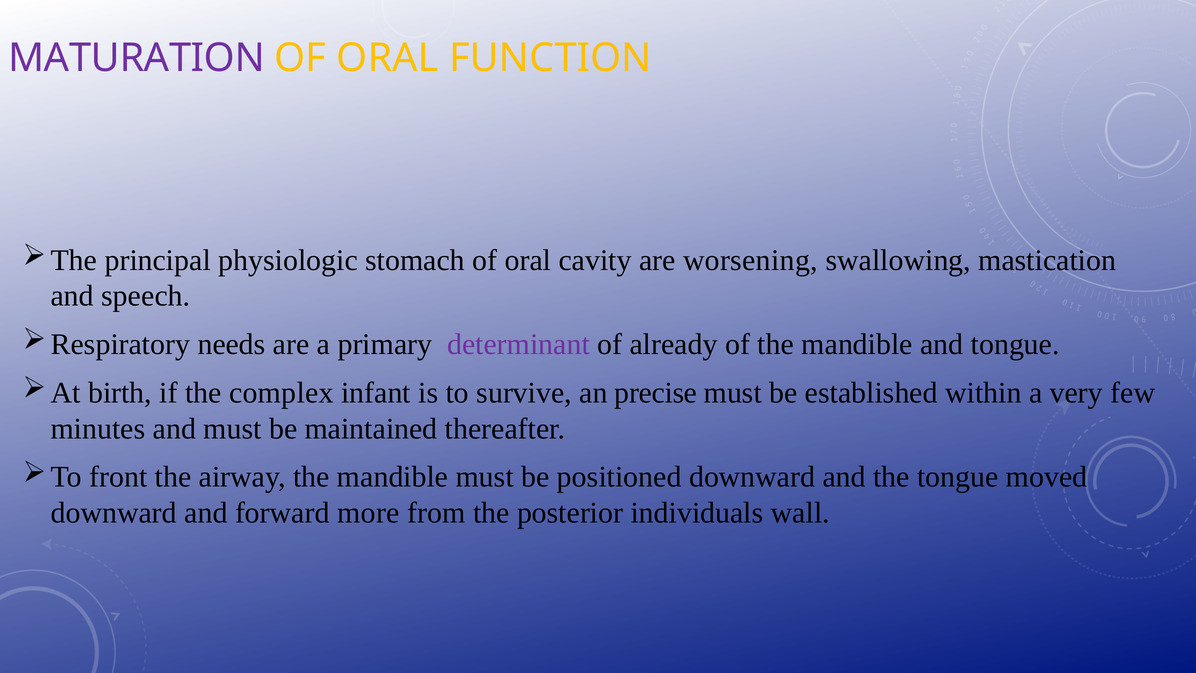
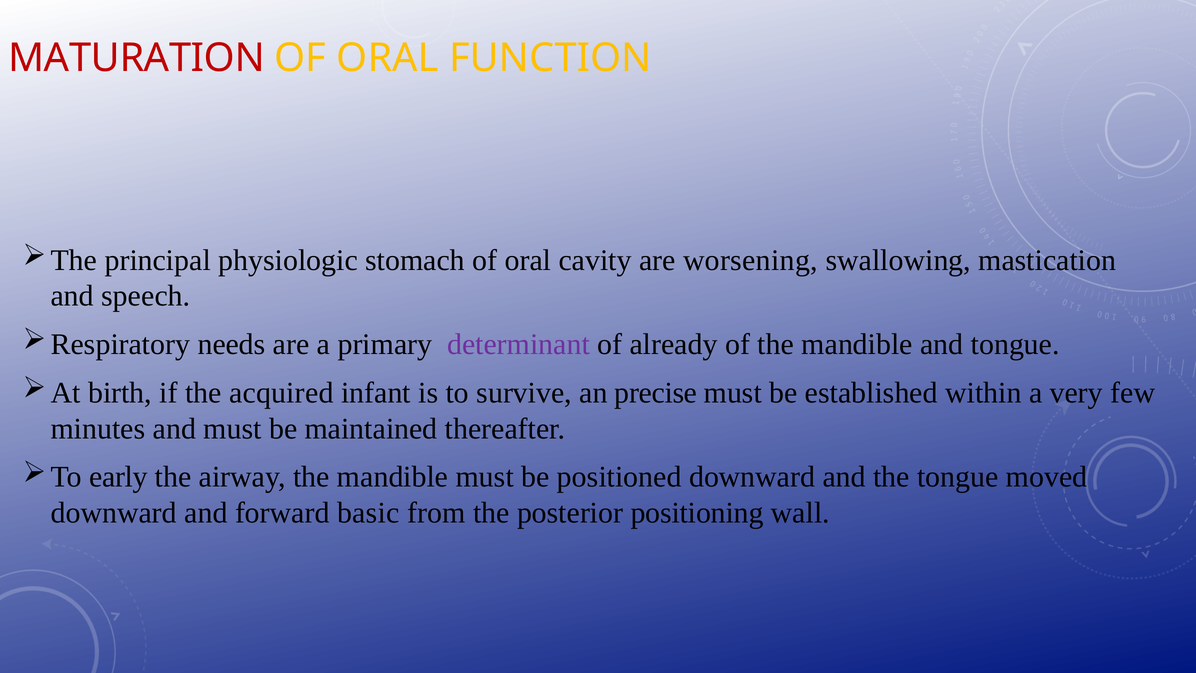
MATURATION colour: purple -> red (137, 58)
complex: complex -> acquired (281, 393)
front: front -> early (118, 477)
more: more -> basic (368, 513)
individuals: individuals -> positioning (697, 513)
